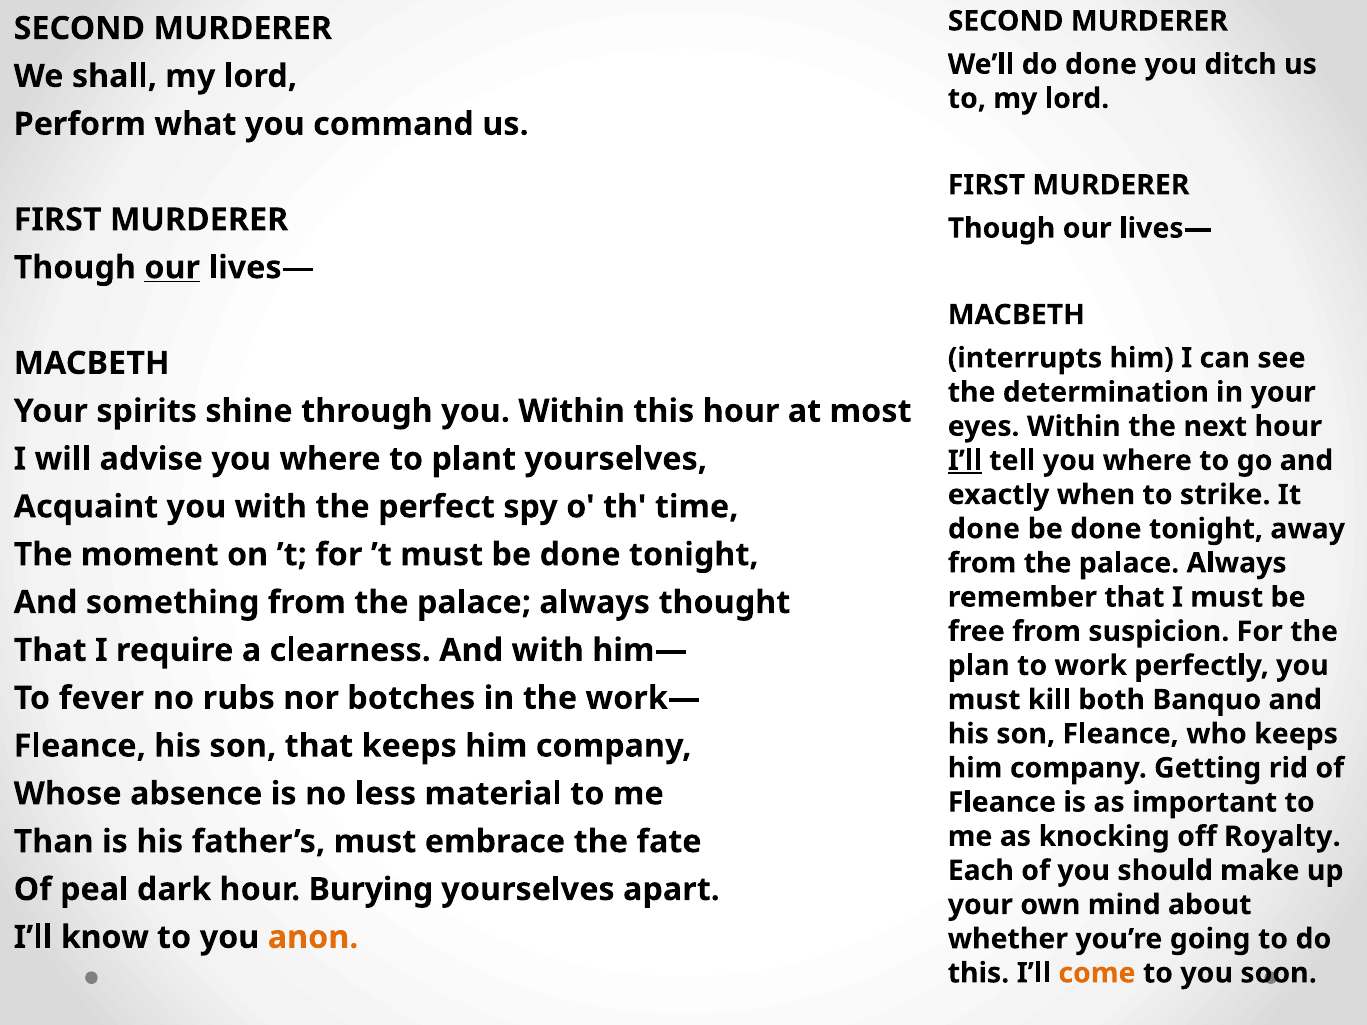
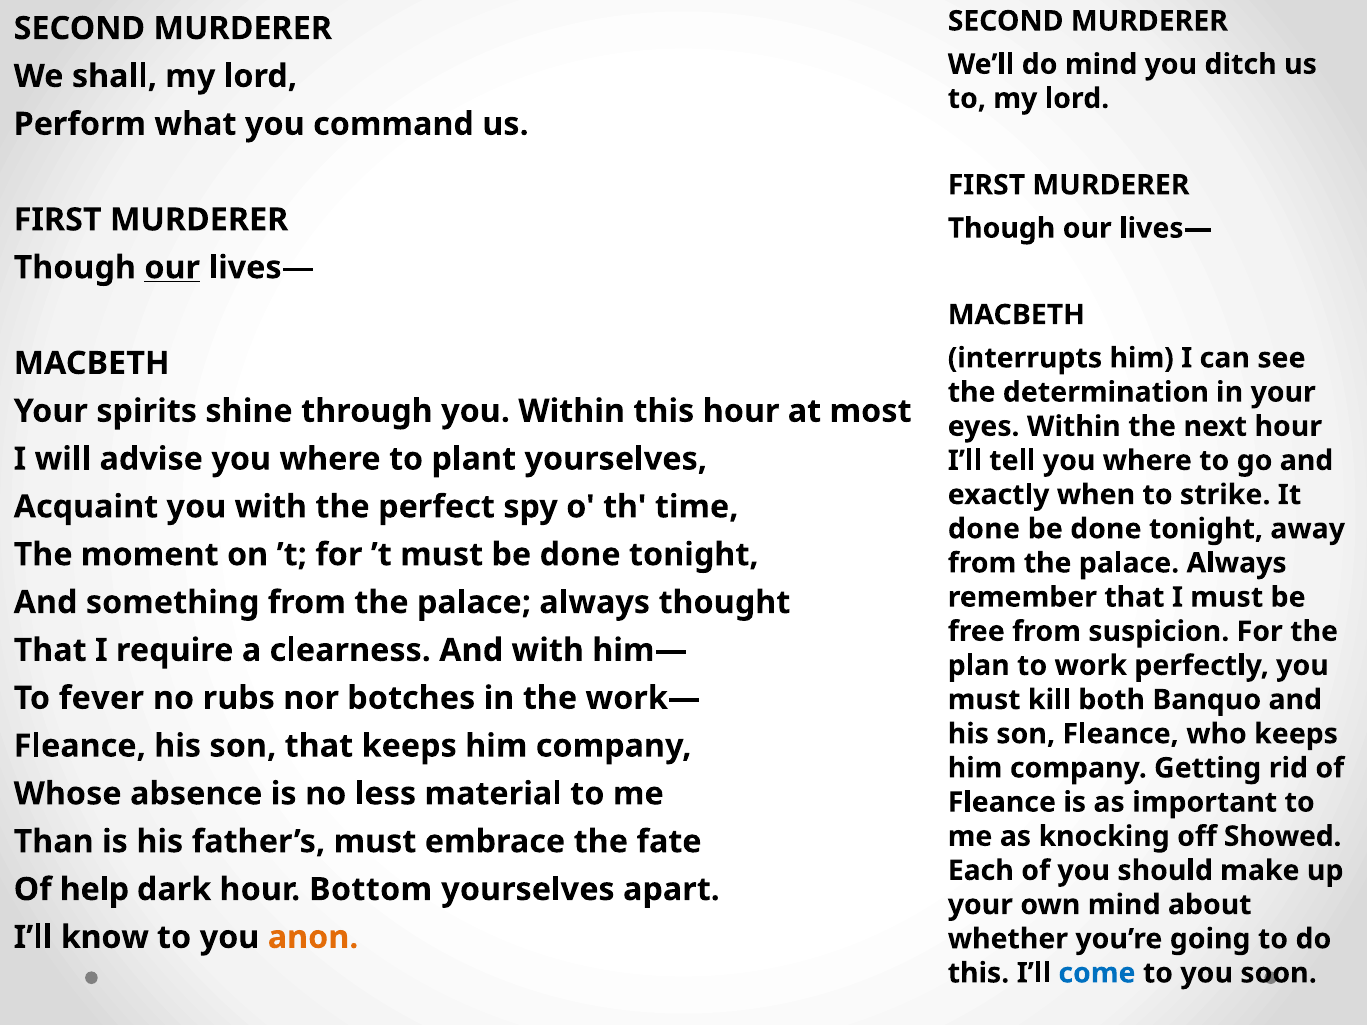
do done: done -> mind (1101, 64)
I’ll underline: present -> none (965, 461)
Royalty: Royalty -> Showed (1283, 837)
peal: peal -> help (95, 890)
Burying: Burying -> Bottom (371, 890)
come colour: orange -> blue (1097, 973)
